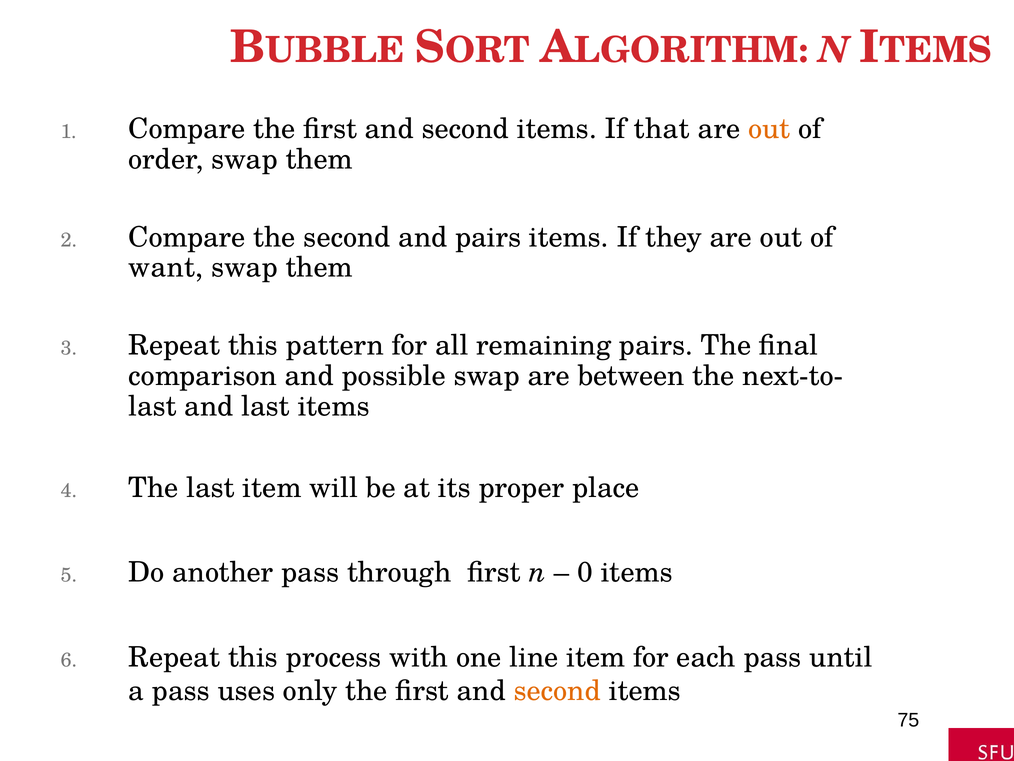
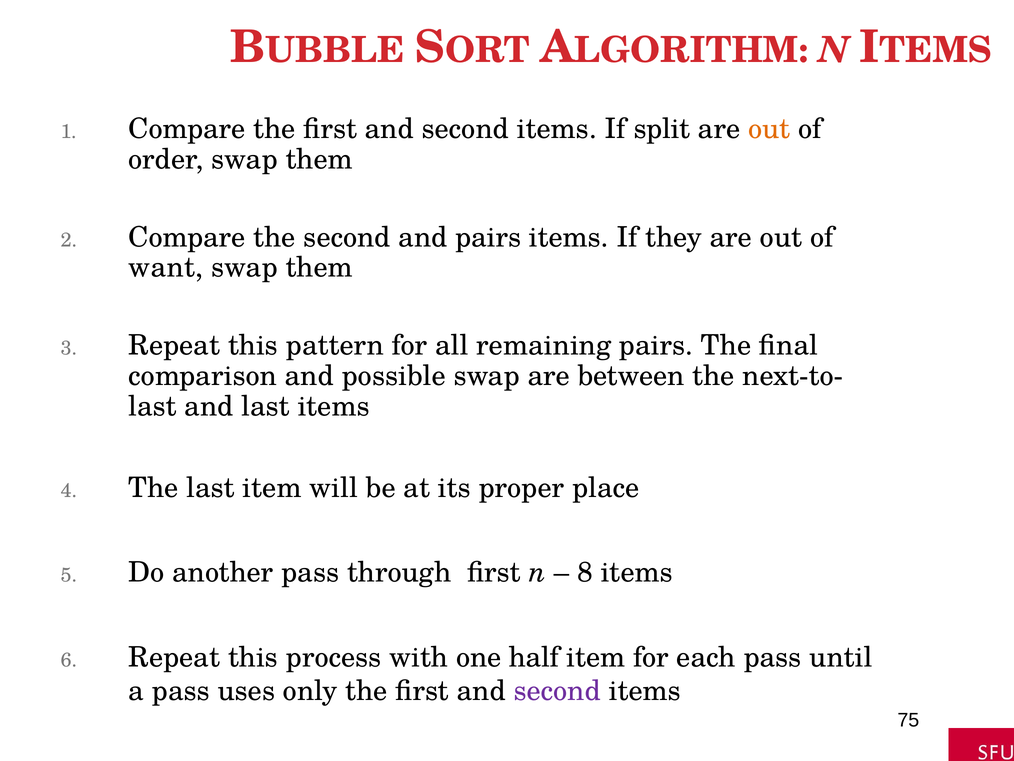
that: that -> split (662, 129)
0: 0 -> 8 (585, 572)
line: line -> half (534, 657)
second colour: orange -> purple (557, 691)
